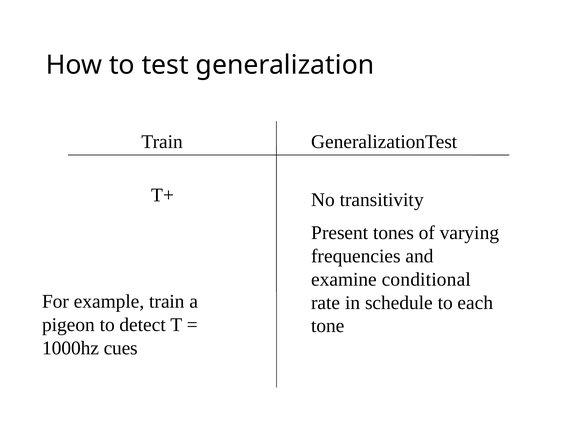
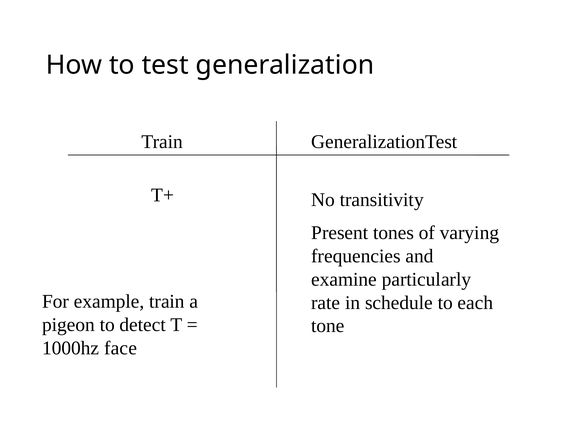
conditional: conditional -> particularly (426, 280)
cues: cues -> face (121, 348)
